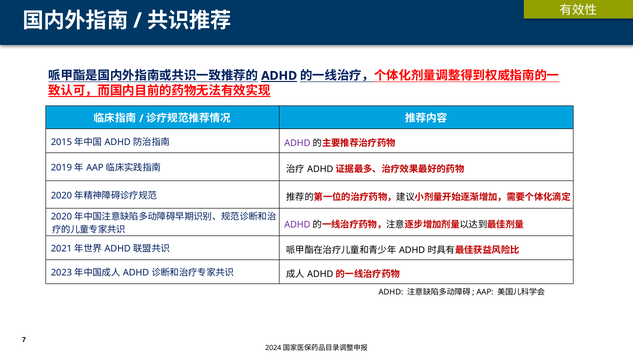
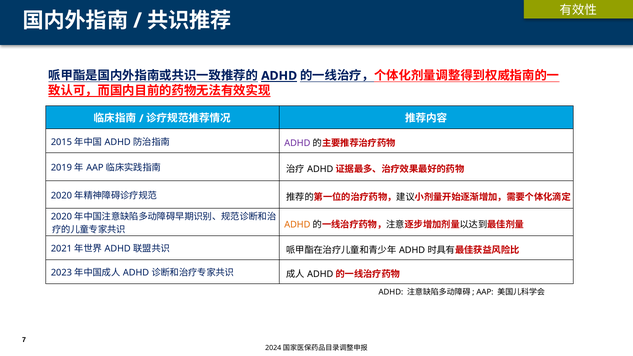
ADHD colour: purple -> orange (297, 225)
